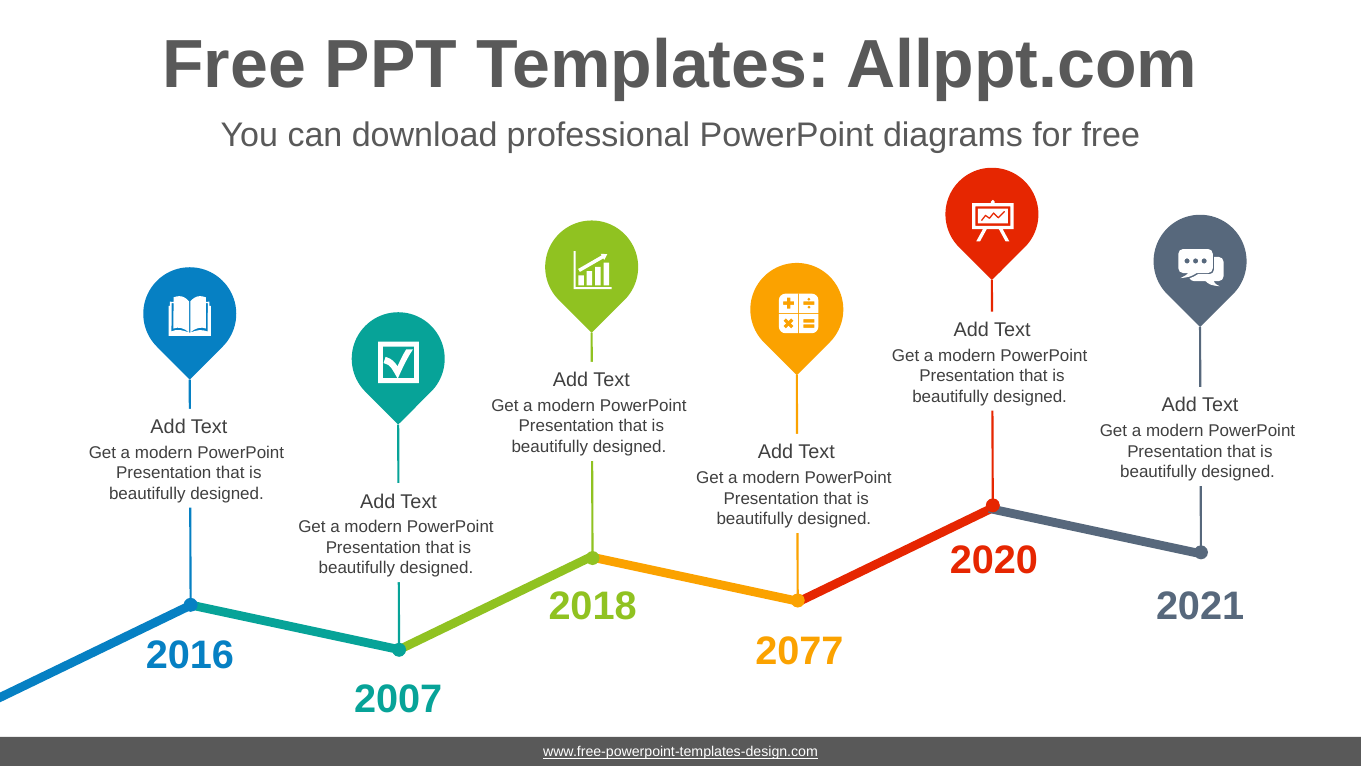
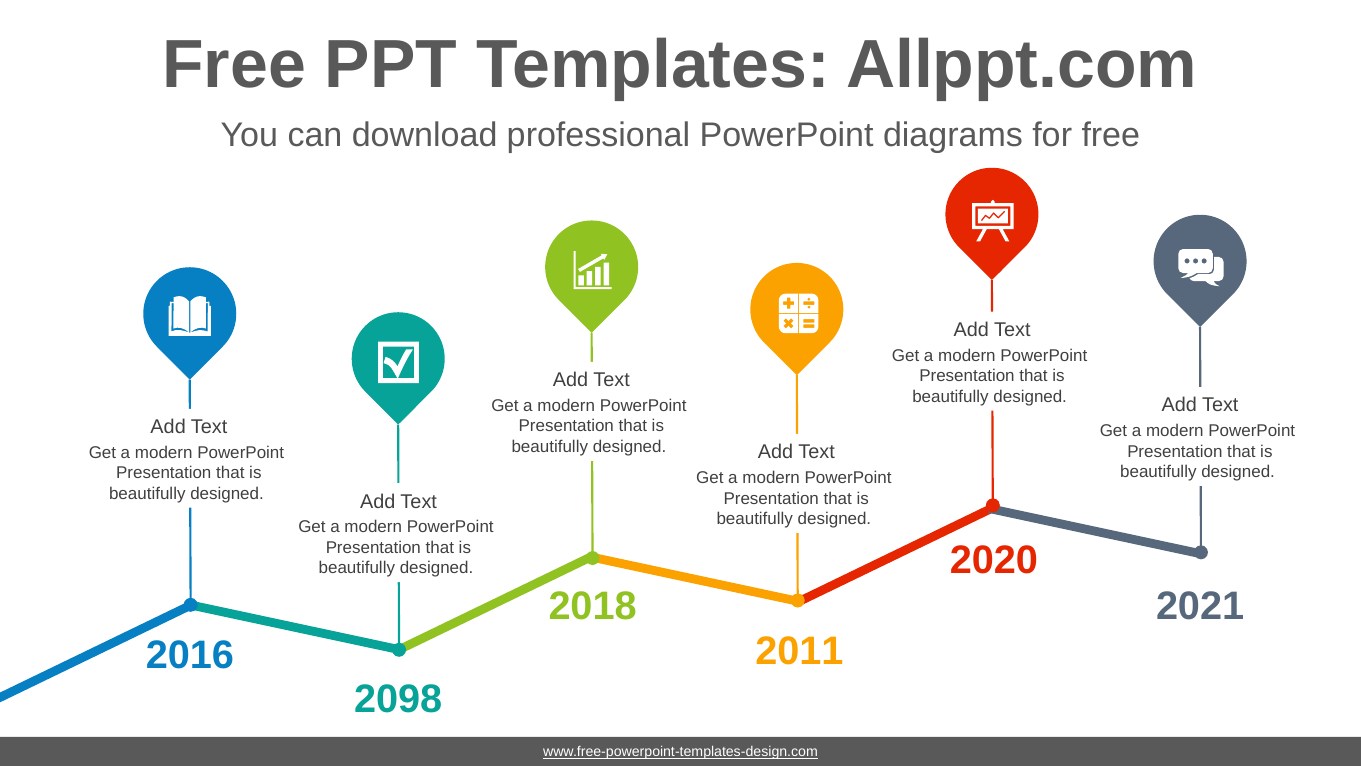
2077: 2077 -> 2011 (799, 651)
2007: 2007 -> 2098 (398, 699)
